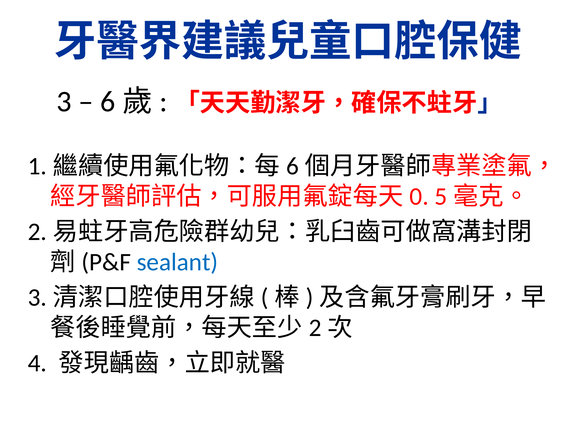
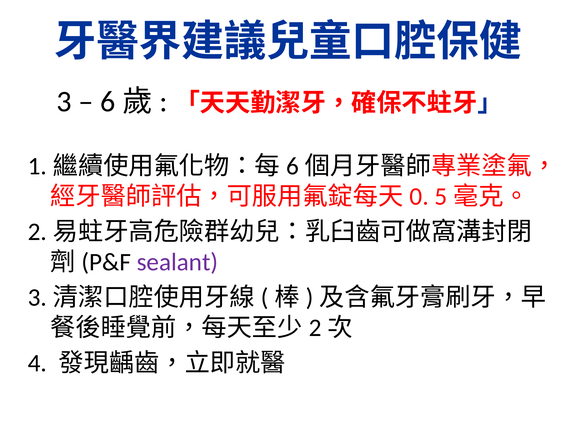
sealant colour: blue -> purple (177, 262)
